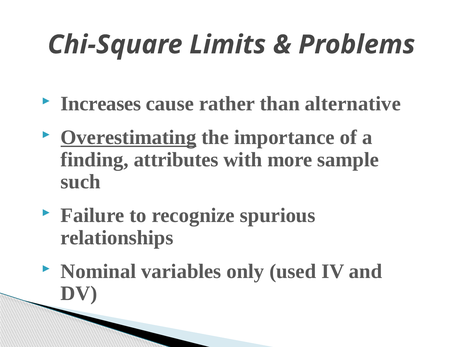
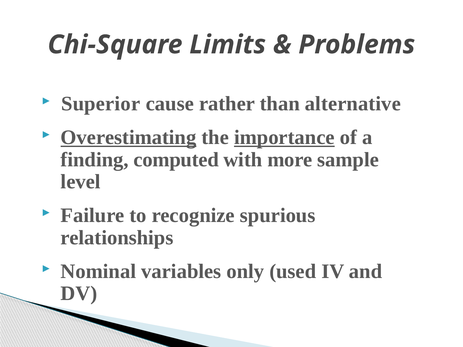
Increases: Increases -> Superior (101, 104)
importance underline: none -> present (284, 138)
attributes: attributes -> computed (176, 160)
such: such -> level (81, 182)
